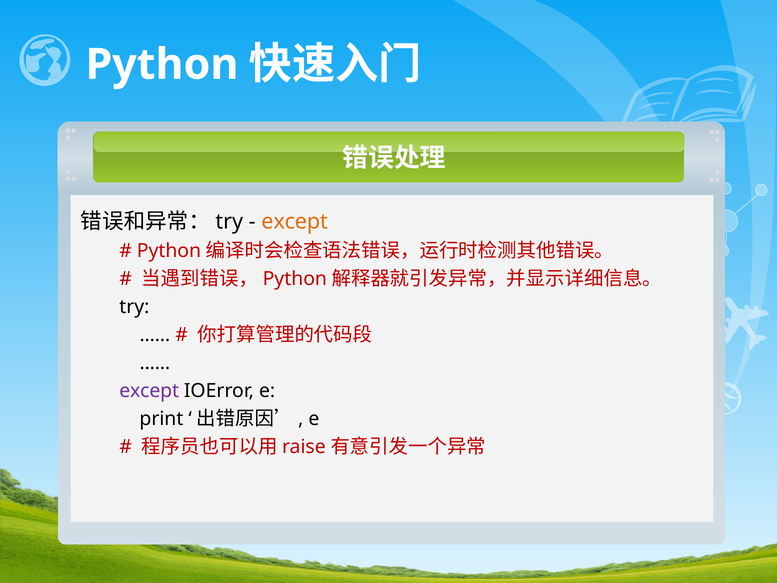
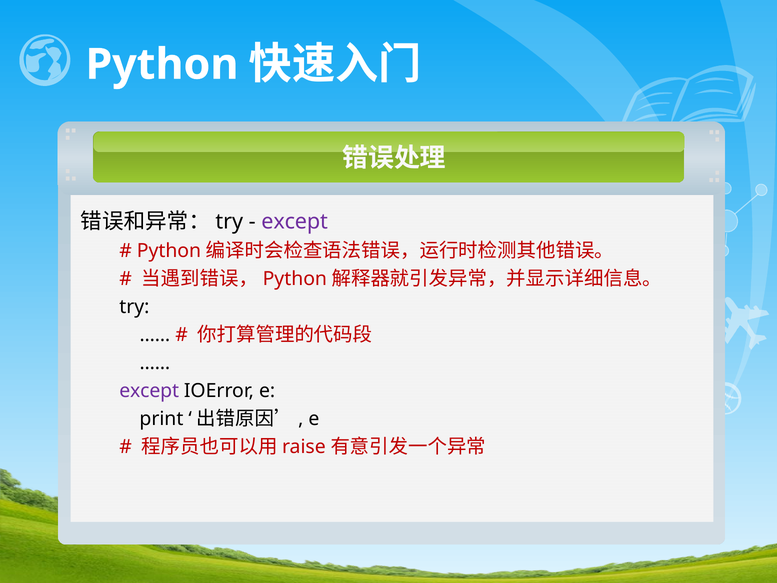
except colour: orange -> purple (295, 222)
